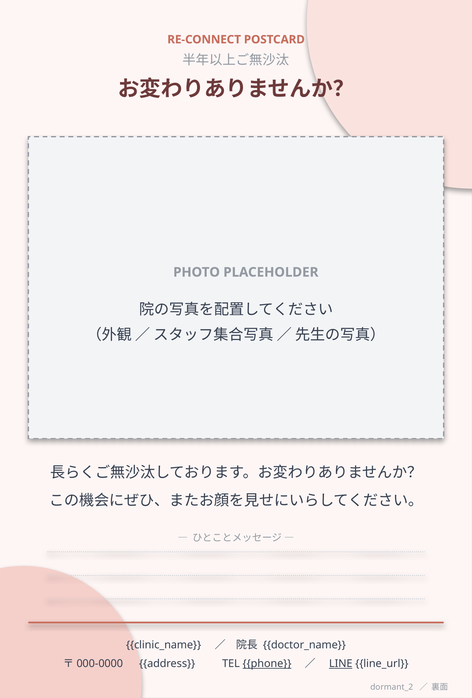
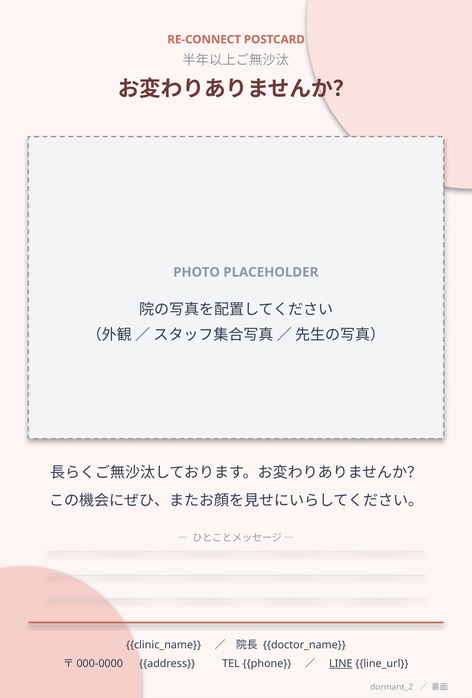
phone underline: present -> none (267, 664)
